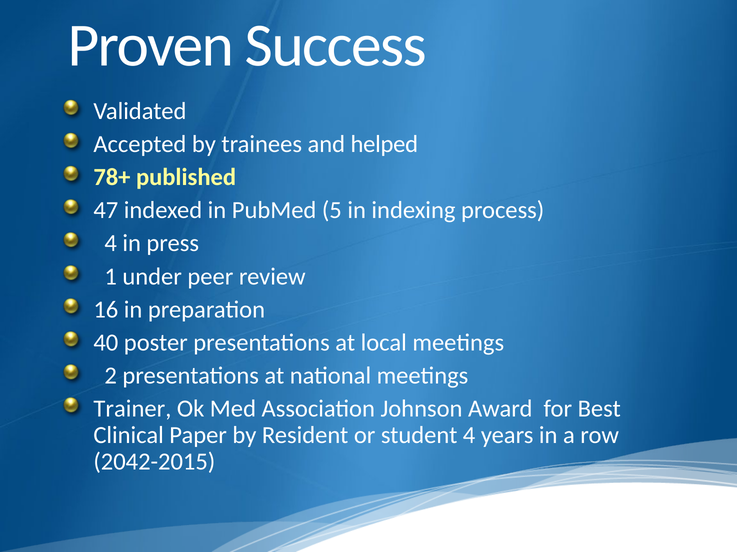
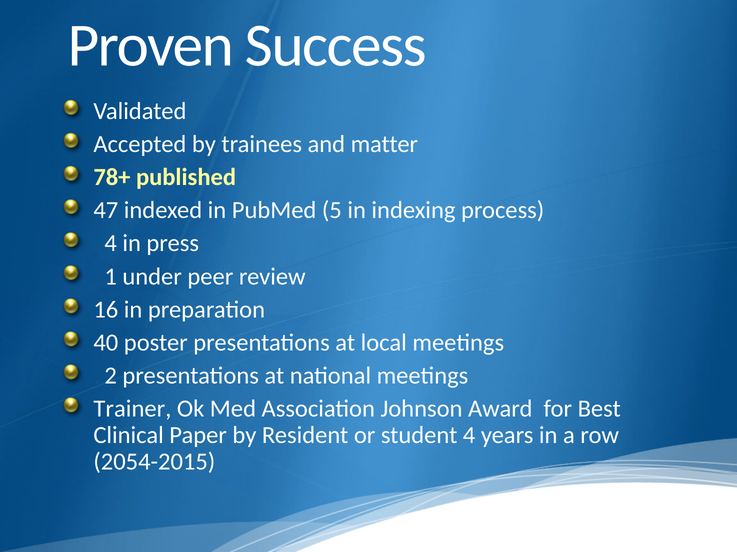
helped: helped -> matter (384, 144)
2042-2015: 2042-2015 -> 2054-2015 (154, 462)
